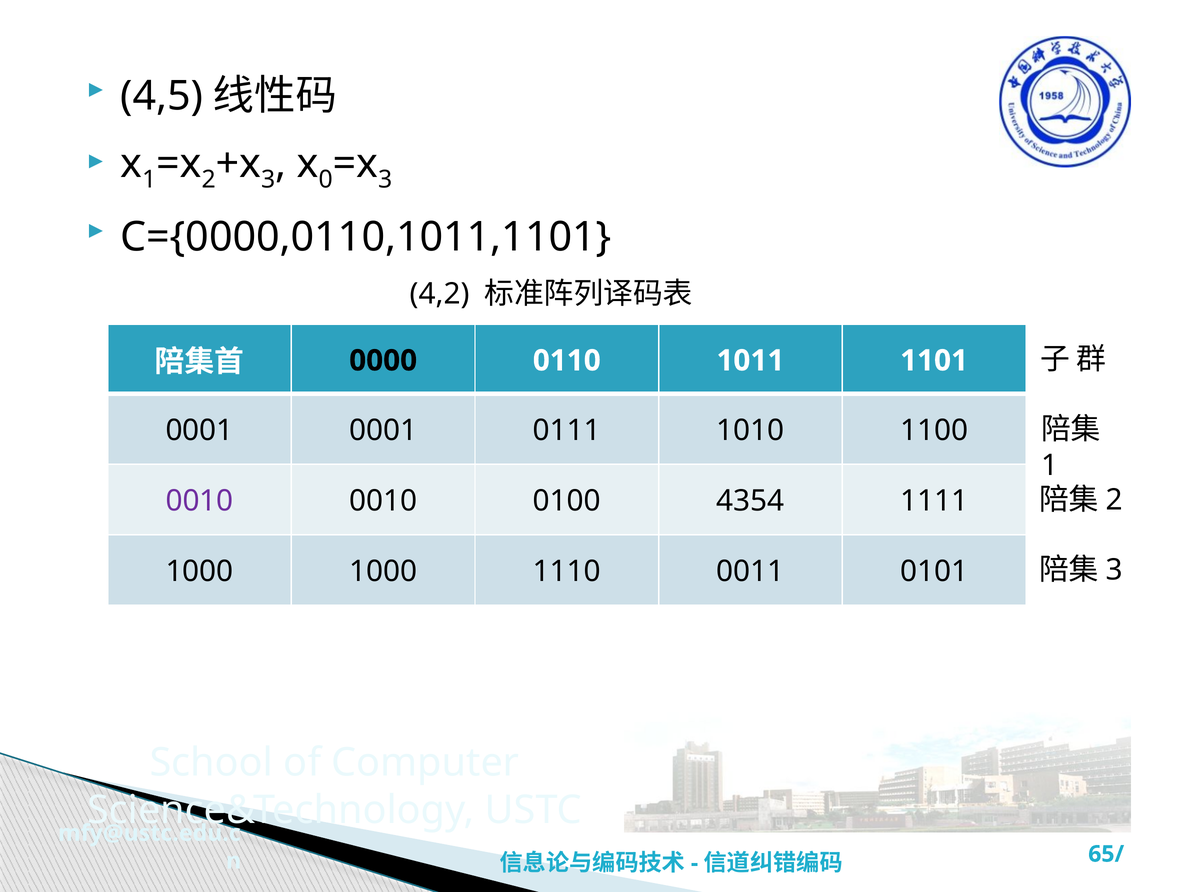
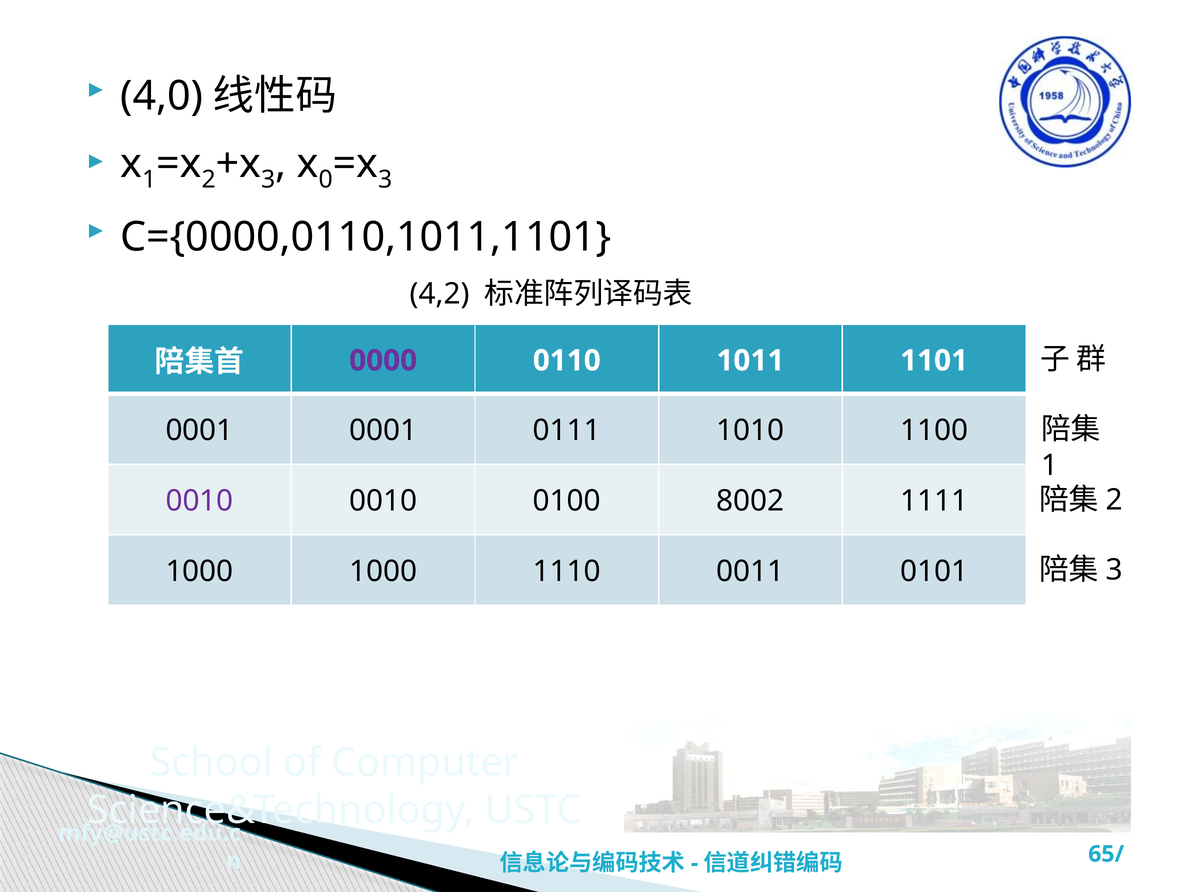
4,5: 4,5 -> 4,0 (162, 96)
0000 colour: black -> purple (383, 361)
4354: 4354 -> 8002 (750, 501)
